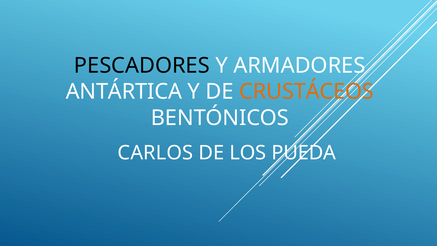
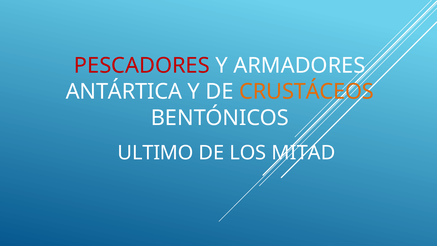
PESCADORES colour: black -> red (142, 65)
CARLOS: CARLOS -> ULTIMO (156, 153)
PUEDA: PUEDA -> MITAD (304, 153)
